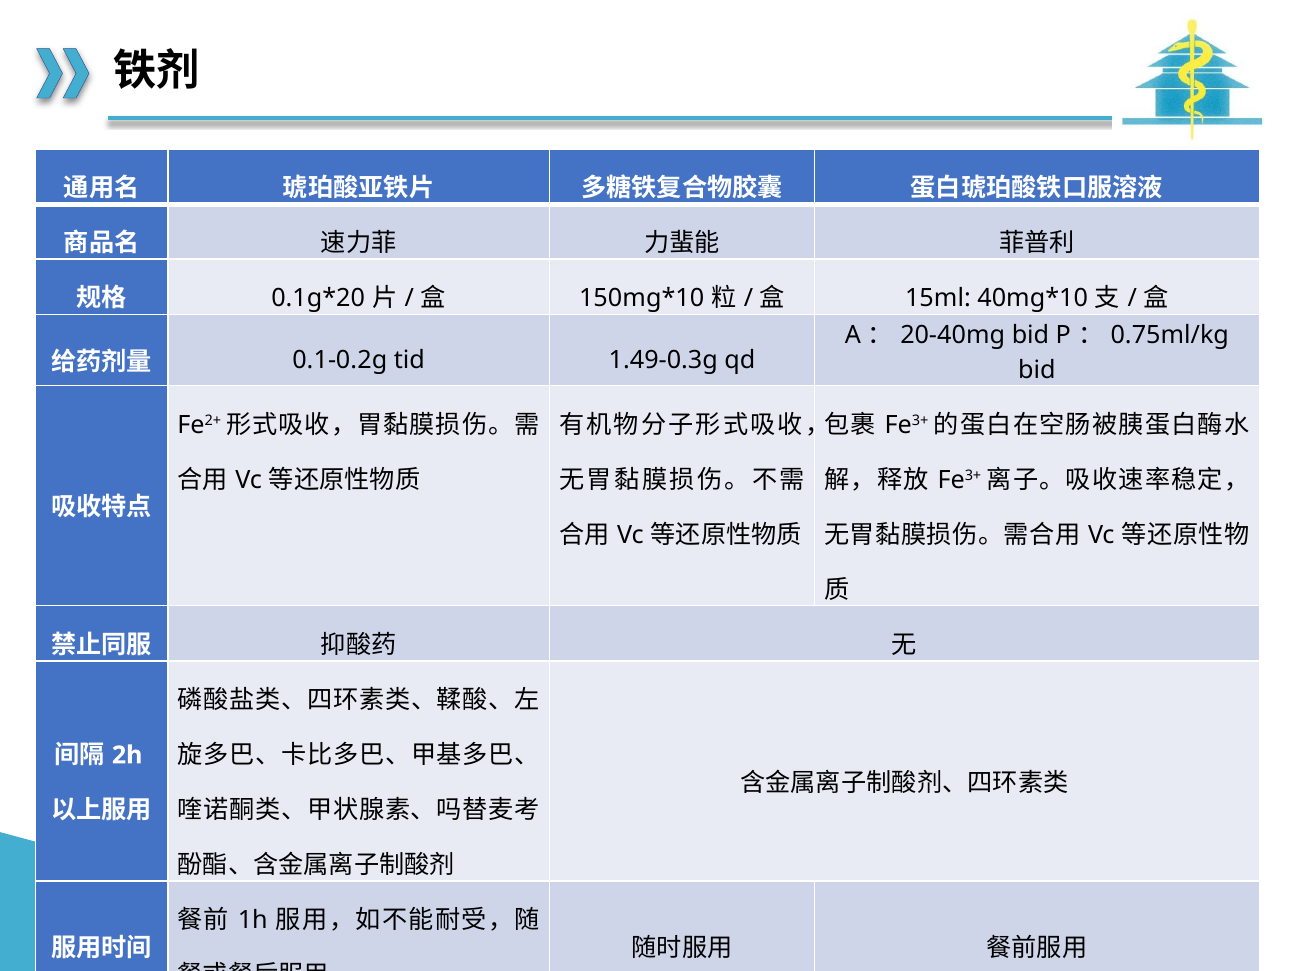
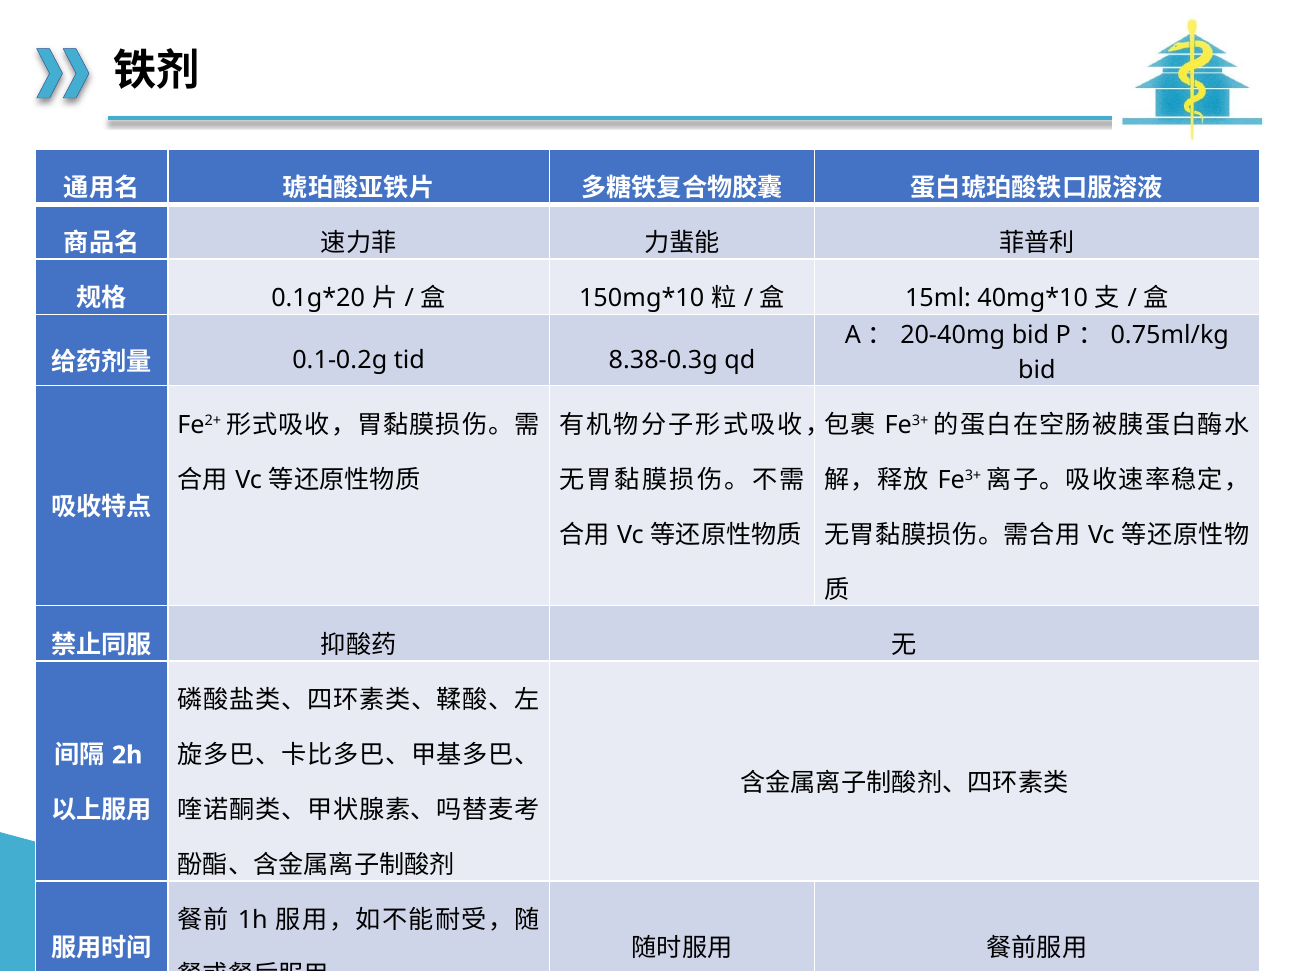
1.49-0.3g: 1.49-0.3g -> 8.38-0.3g (663, 360)
